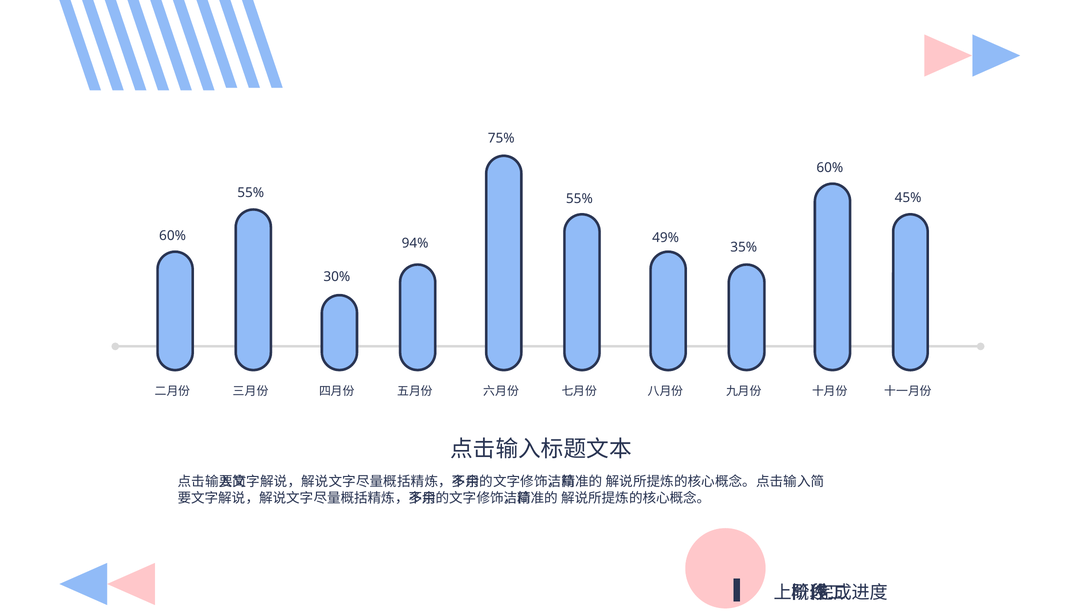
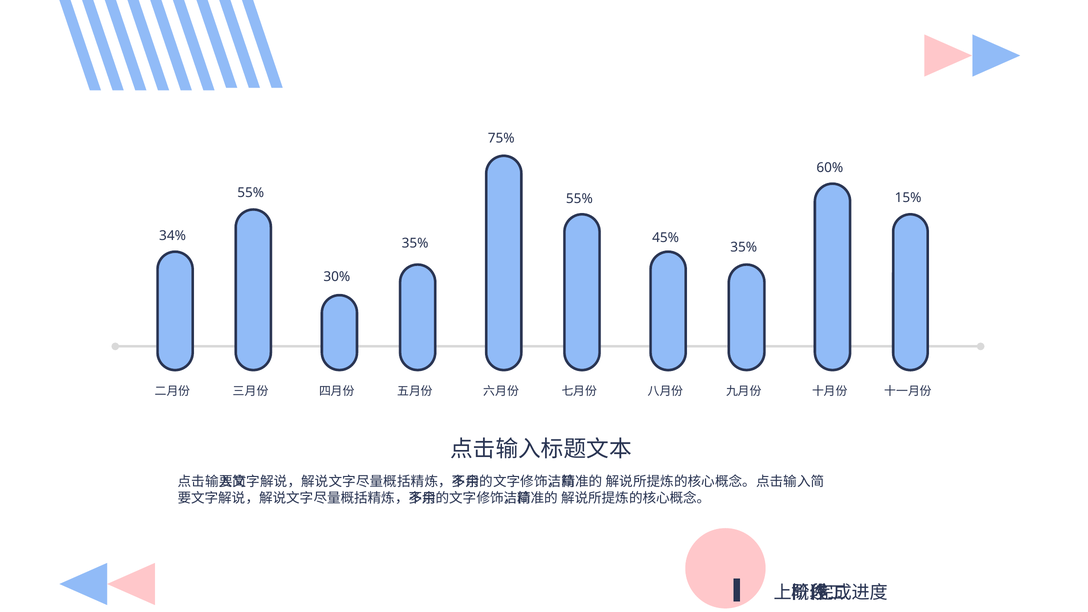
45%: 45% -> 15% (908, 198)
60%: 60% -> 34% (173, 236)
49%: 49% -> 45% (666, 238)
94%: 94% -> 35% (415, 243)
